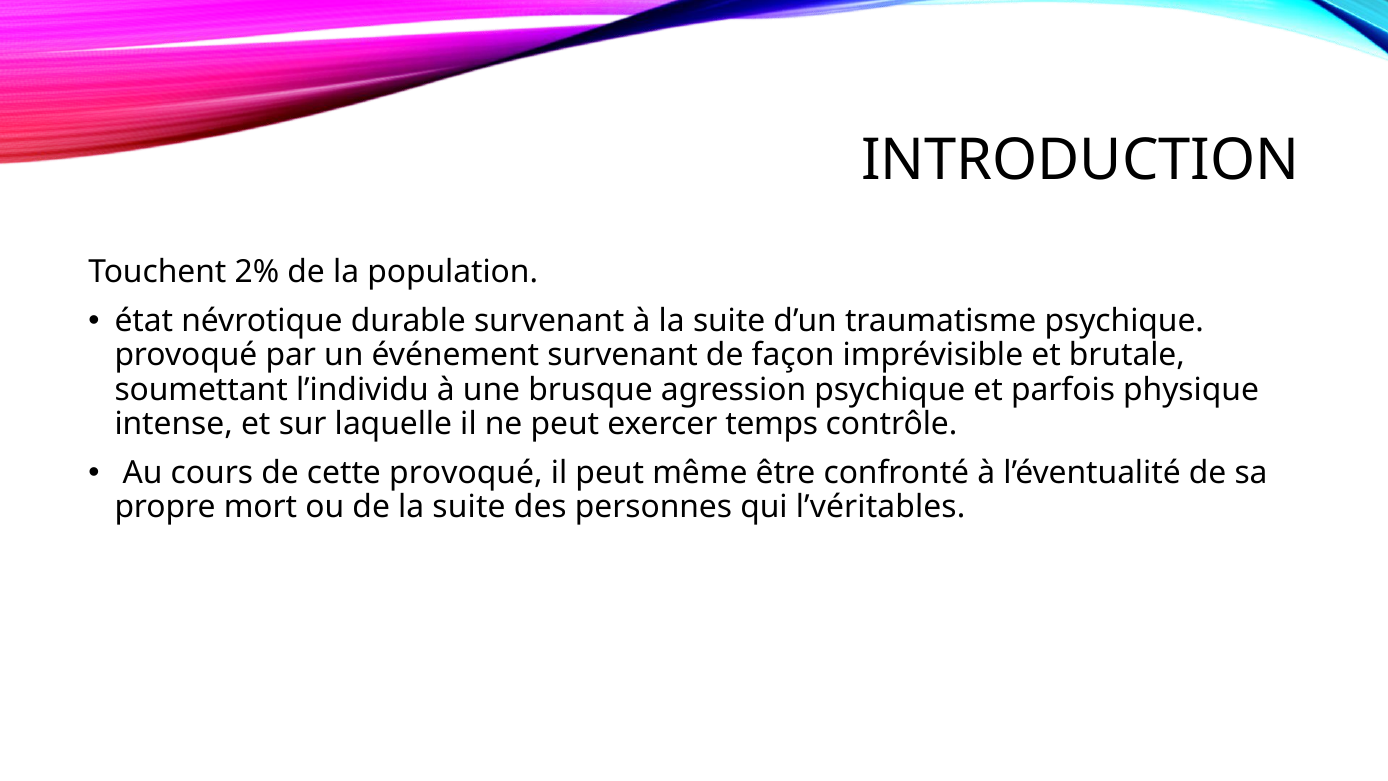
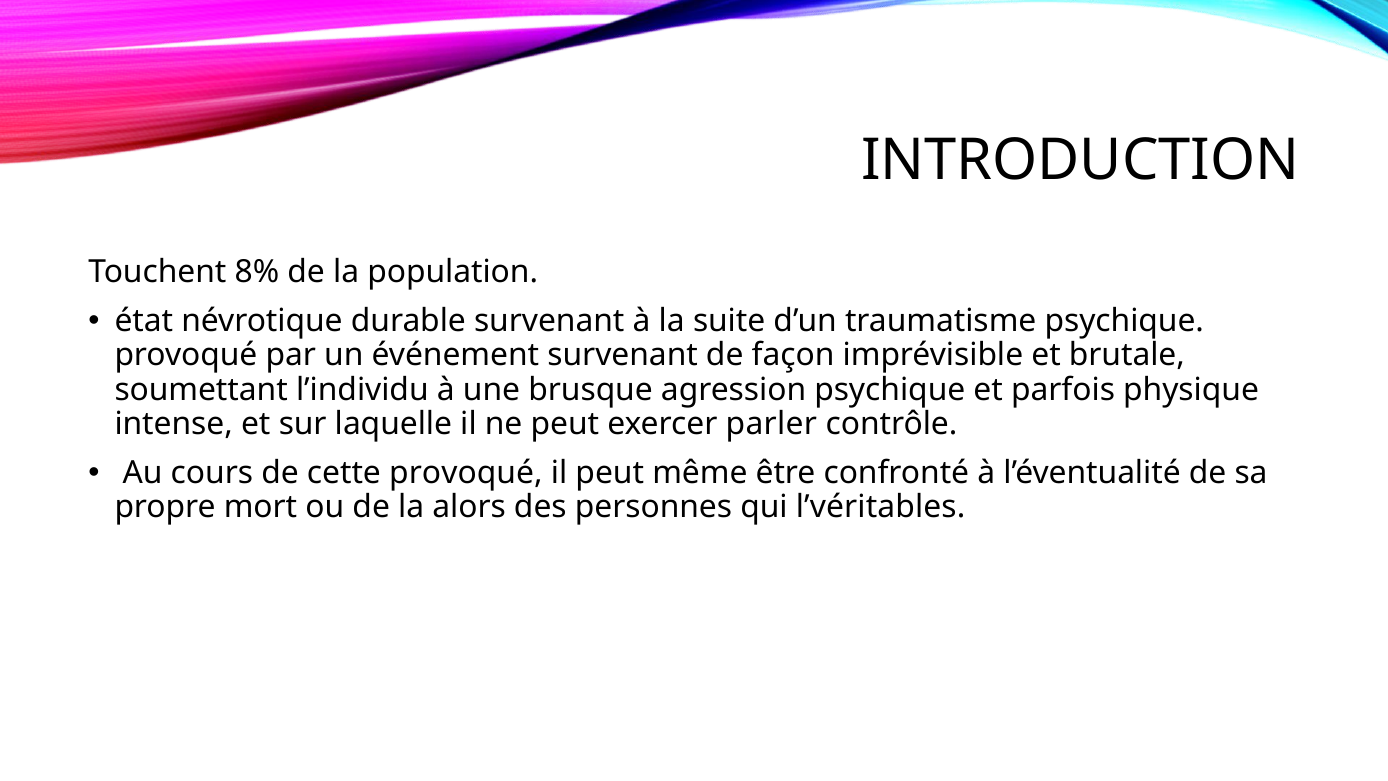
2%: 2% -> 8% (257, 272)
temps: temps -> parler (771, 424)
de la suite: suite -> alors (469, 507)
